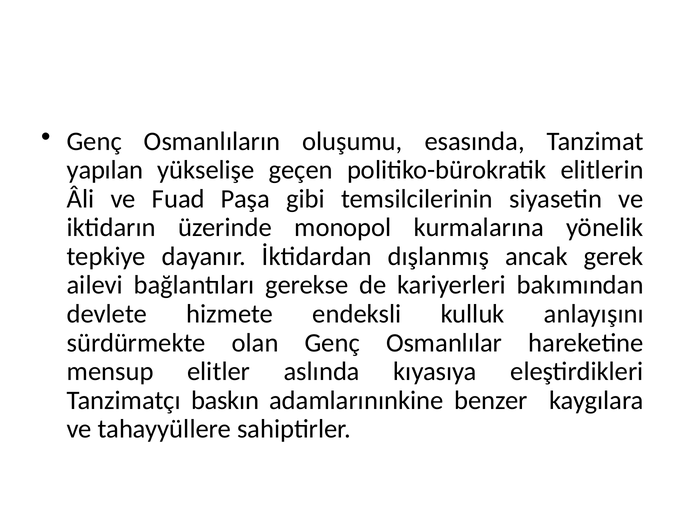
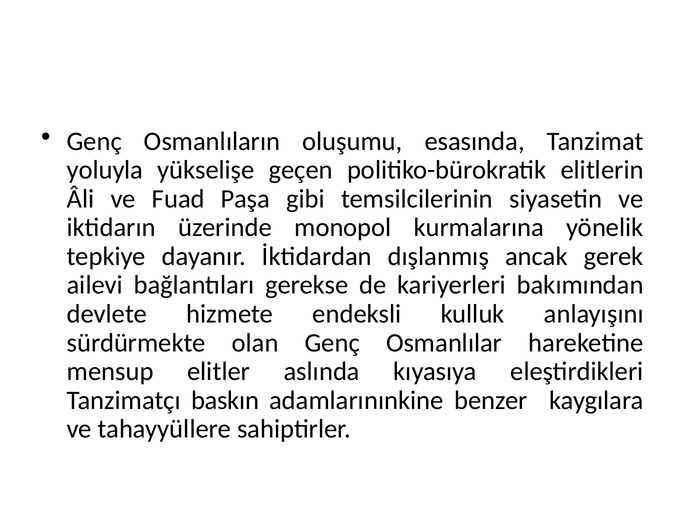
yapılan: yapılan -> yoluyla (105, 170)
